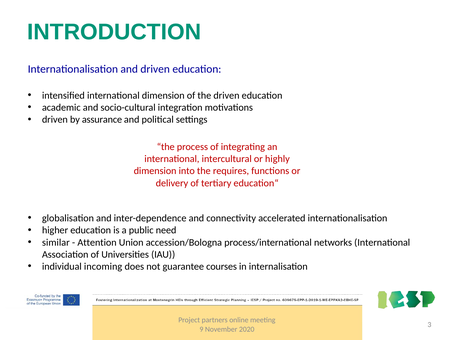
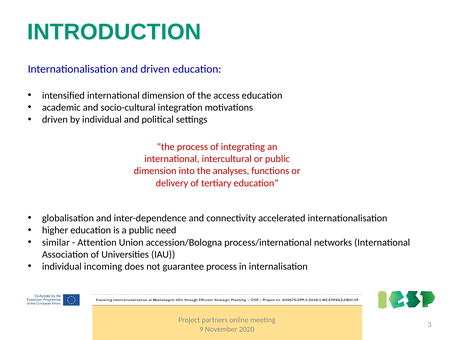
the driven: driven -> access (226, 96)
by assurance: assurance -> individual (102, 120)
or highly: highly -> public (277, 159)
requires: requires -> analyses (231, 171)
guarantee courses: courses -> process (222, 267)
